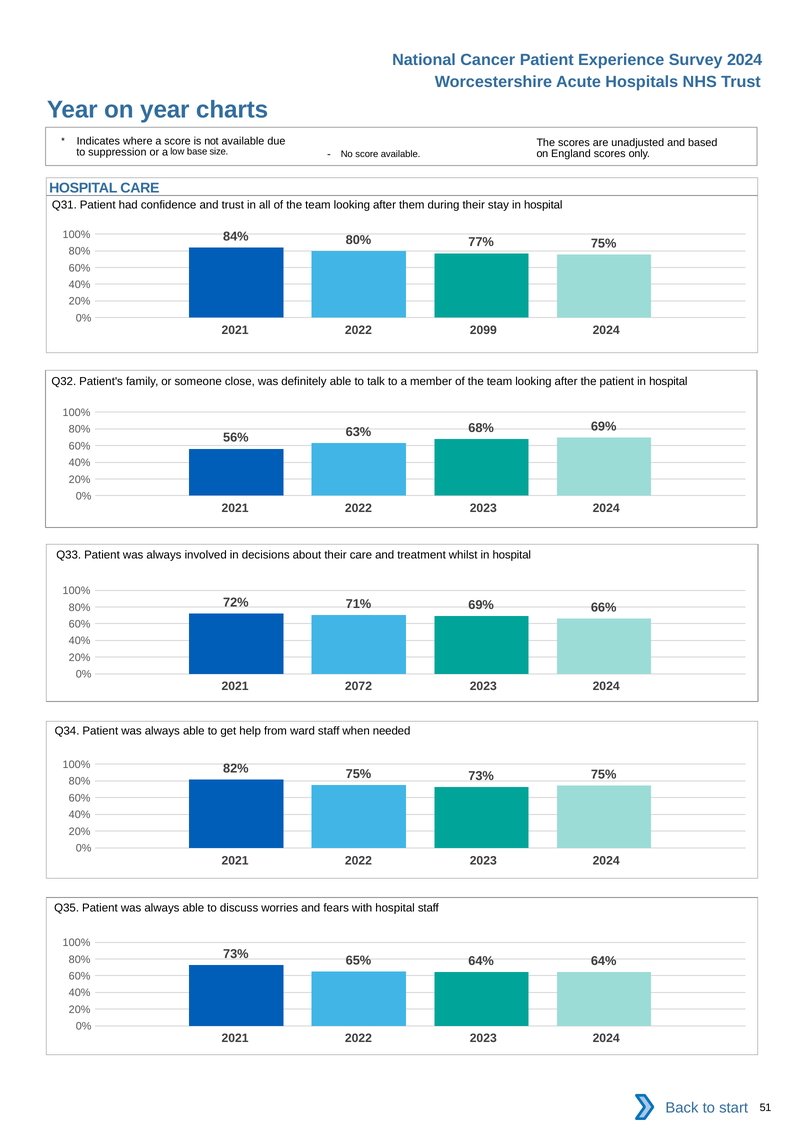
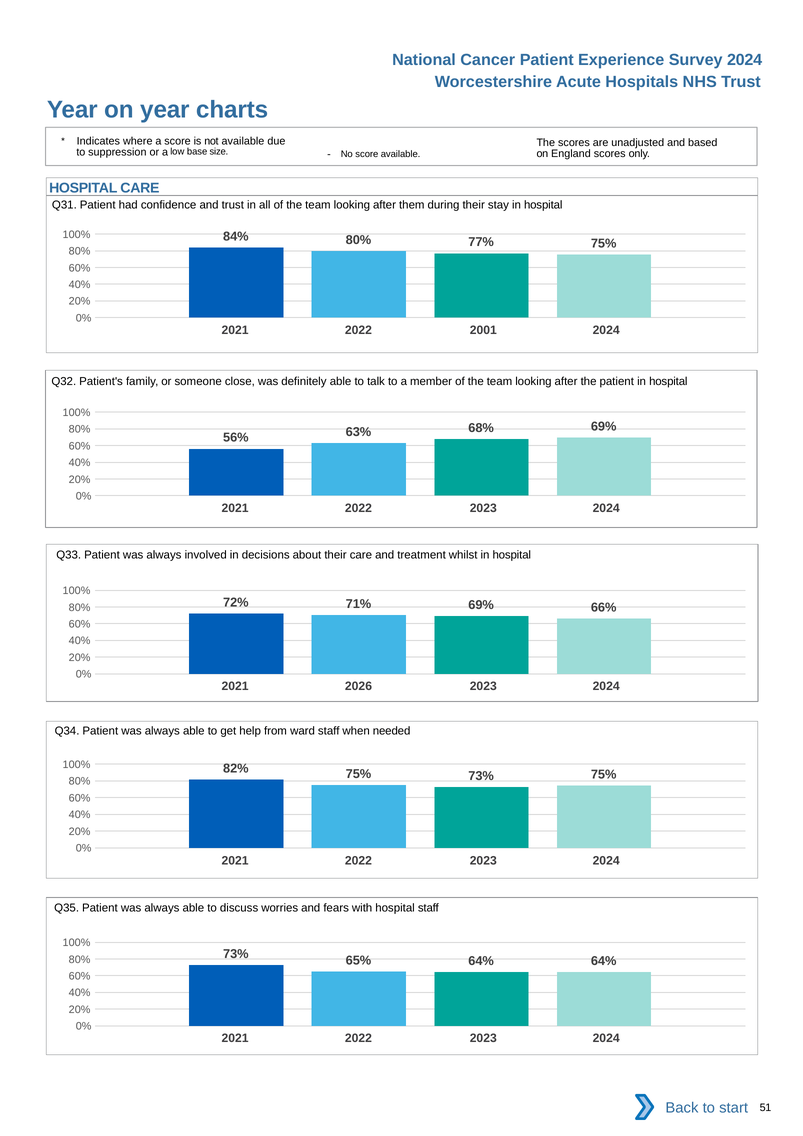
2099: 2099 -> 2001 (483, 330)
2072: 2072 -> 2026 (359, 686)
